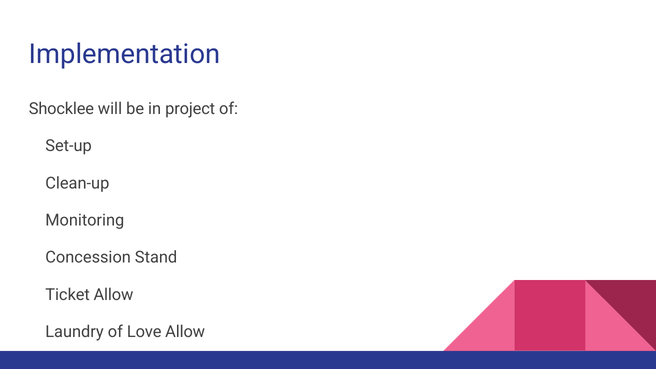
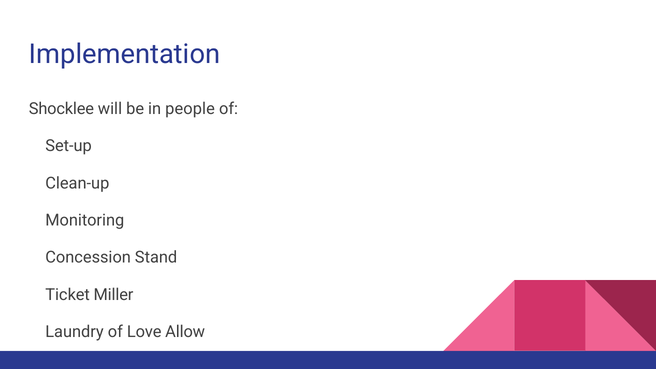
project: project -> people (190, 109)
Ticket Allow: Allow -> Miller (113, 295)
